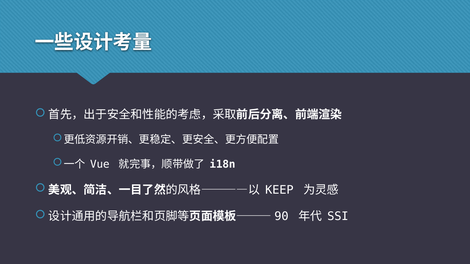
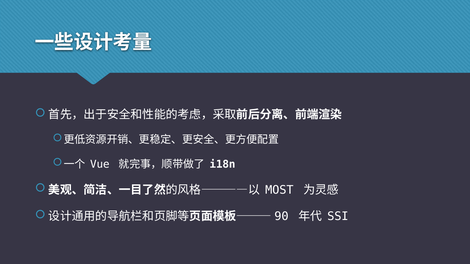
KEEP: KEEP -> MOST (279, 190)
